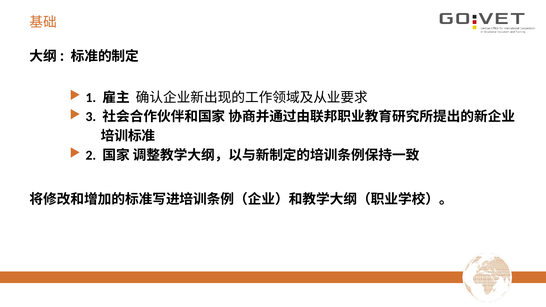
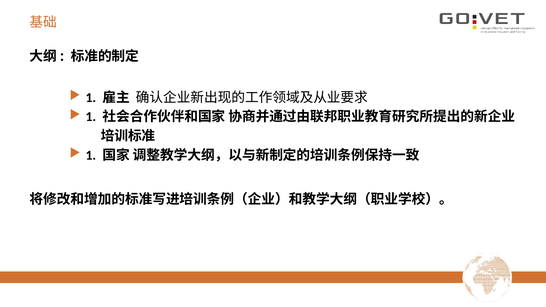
3: 3 -> 1 (91, 117)
2: 2 -> 1 (91, 155)
